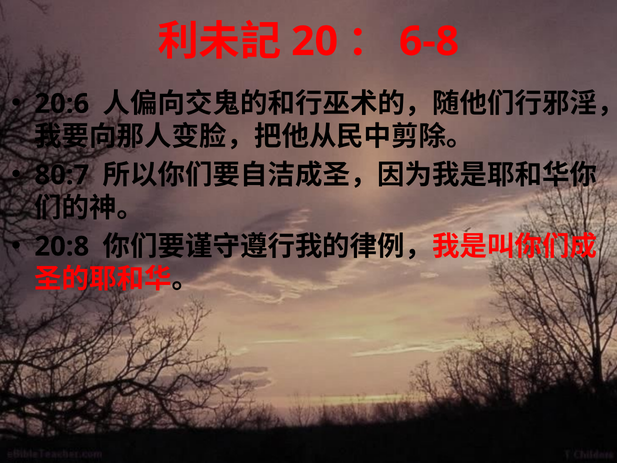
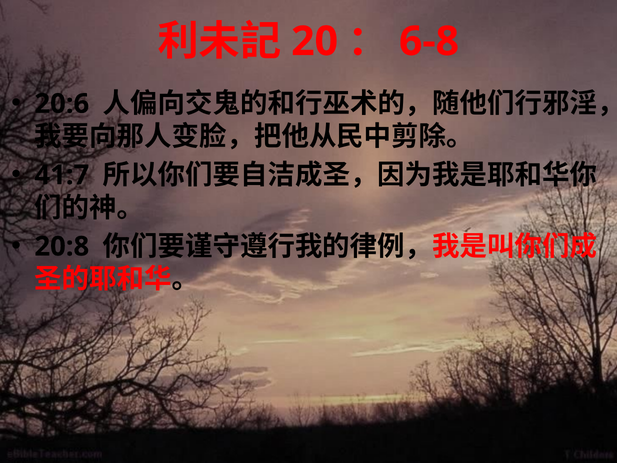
80:7: 80:7 -> 41:7 (62, 175)
